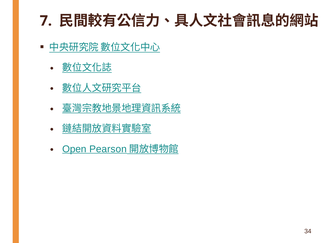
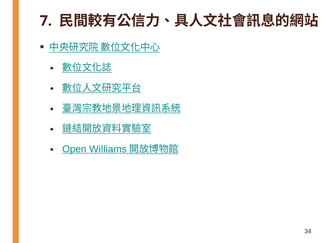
Pearson: Pearson -> Williams (108, 149)
